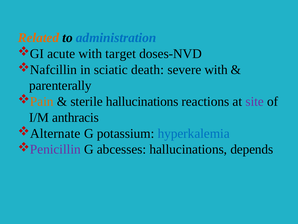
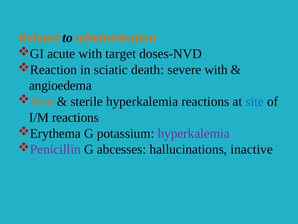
administration colour: blue -> orange (116, 38)
Nafcillin: Nafcillin -> Reaction (53, 70)
parenterally: parenterally -> angioedema (60, 85)
sterile hallucinations: hallucinations -> hyperkalemia (142, 101)
site colour: purple -> blue (255, 101)
I/M anthracis: anthracis -> reactions (75, 117)
Alternate: Alternate -> Erythema (55, 133)
hyperkalemia colour: blue -> purple (194, 133)
depends: depends -> inactive (252, 149)
